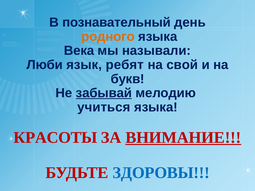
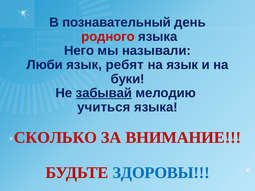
родного colour: orange -> red (108, 37)
Века: Века -> Него (79, 51)
на свой: свой -> язык (182, 65)
букв: букв -> буки (128, 79)
КРАСОТЫ: КРАСОТЫ -> СКОЛЬКО (55, 138)
ВНИМАНИЕ underline: present -> none (183, 138)
